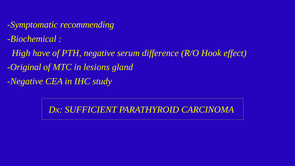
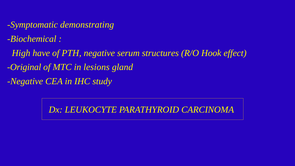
recommending: recommending -> demonstrating (87, 25)
difference: difference -> structures (160, 53)
SUFFICIENT: SUFFICIENT -> LEUKOCYTE (91, 110)
